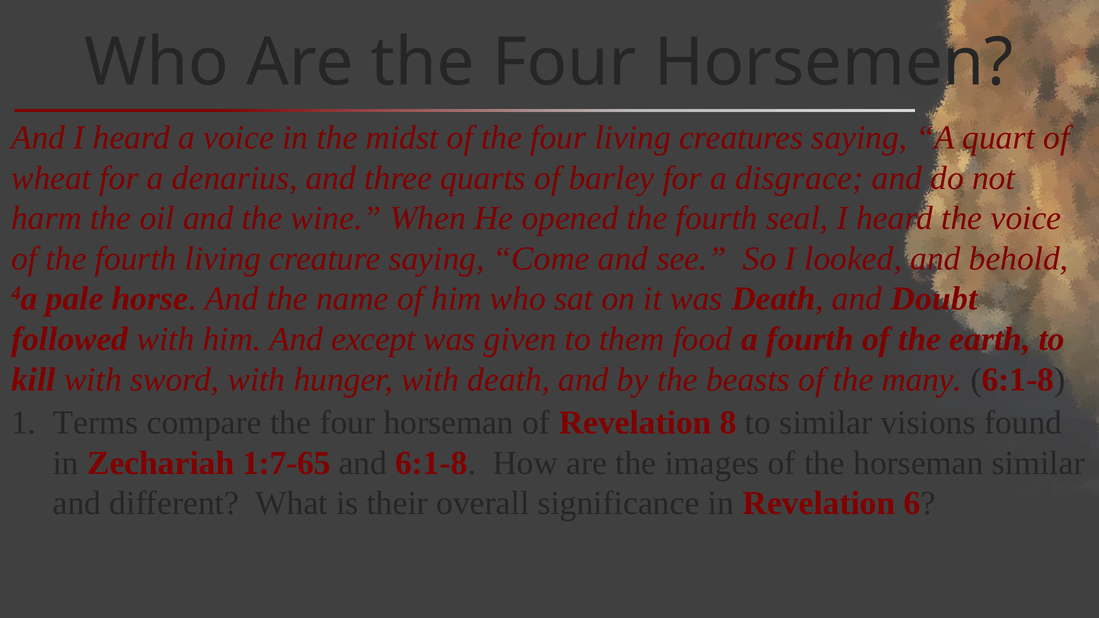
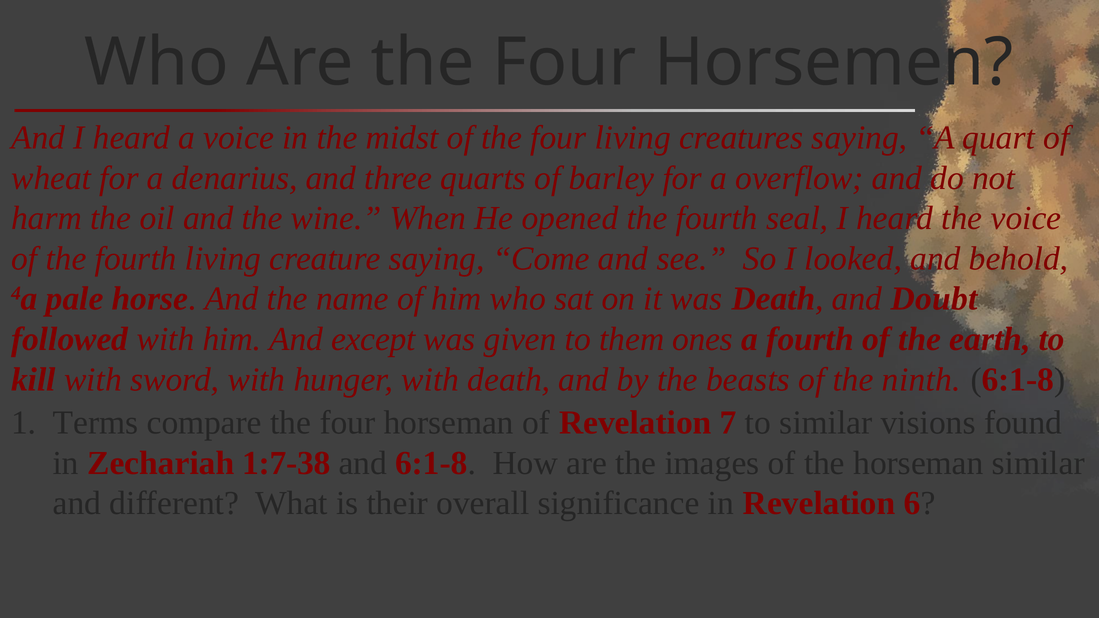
disgrace: disgrace -> overflow (799, 178)
food: food -> ones (703, 339)
many: many -> ninth (921, 380)
8: 8 -> 7 (728, 423)
1:7-65: 1:7-65 -> 1:7-38 (286, 463)
